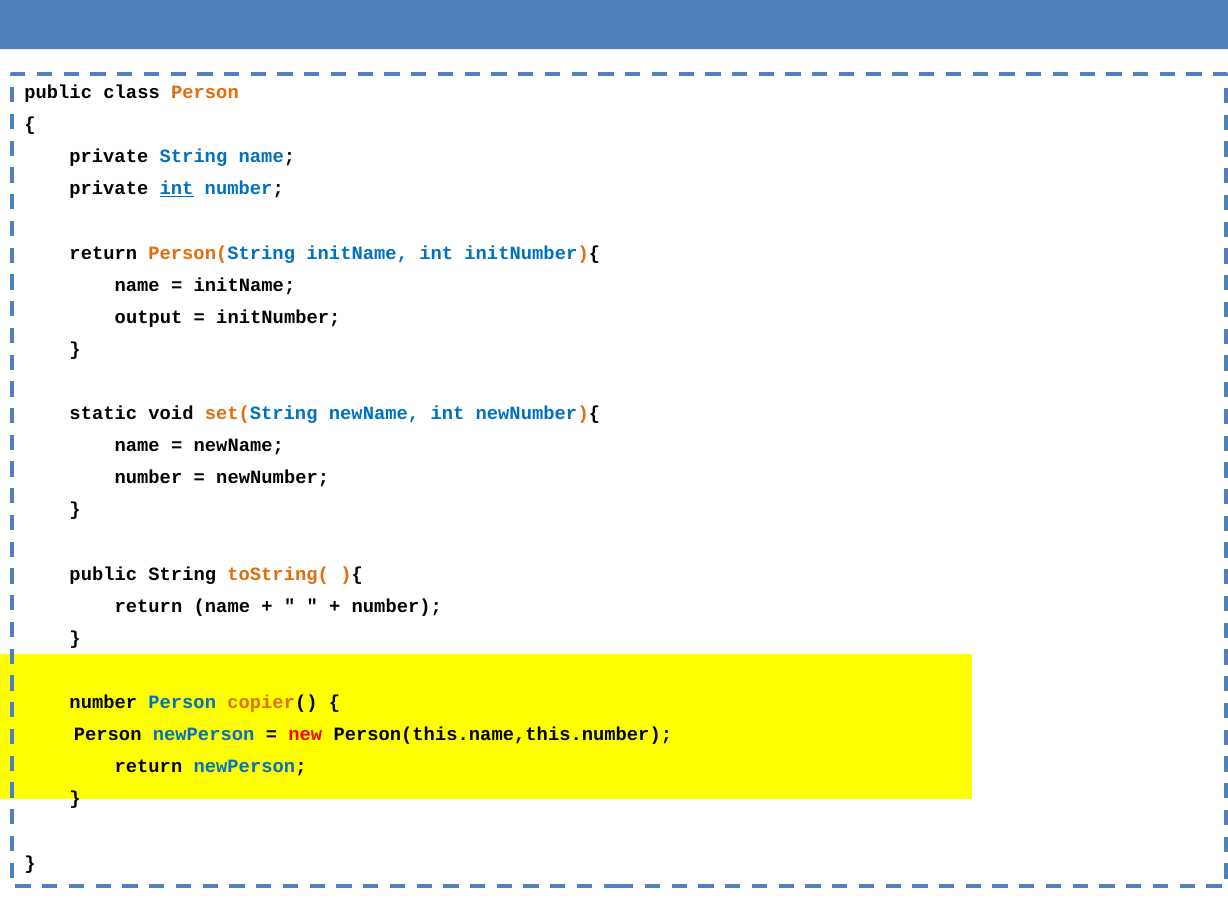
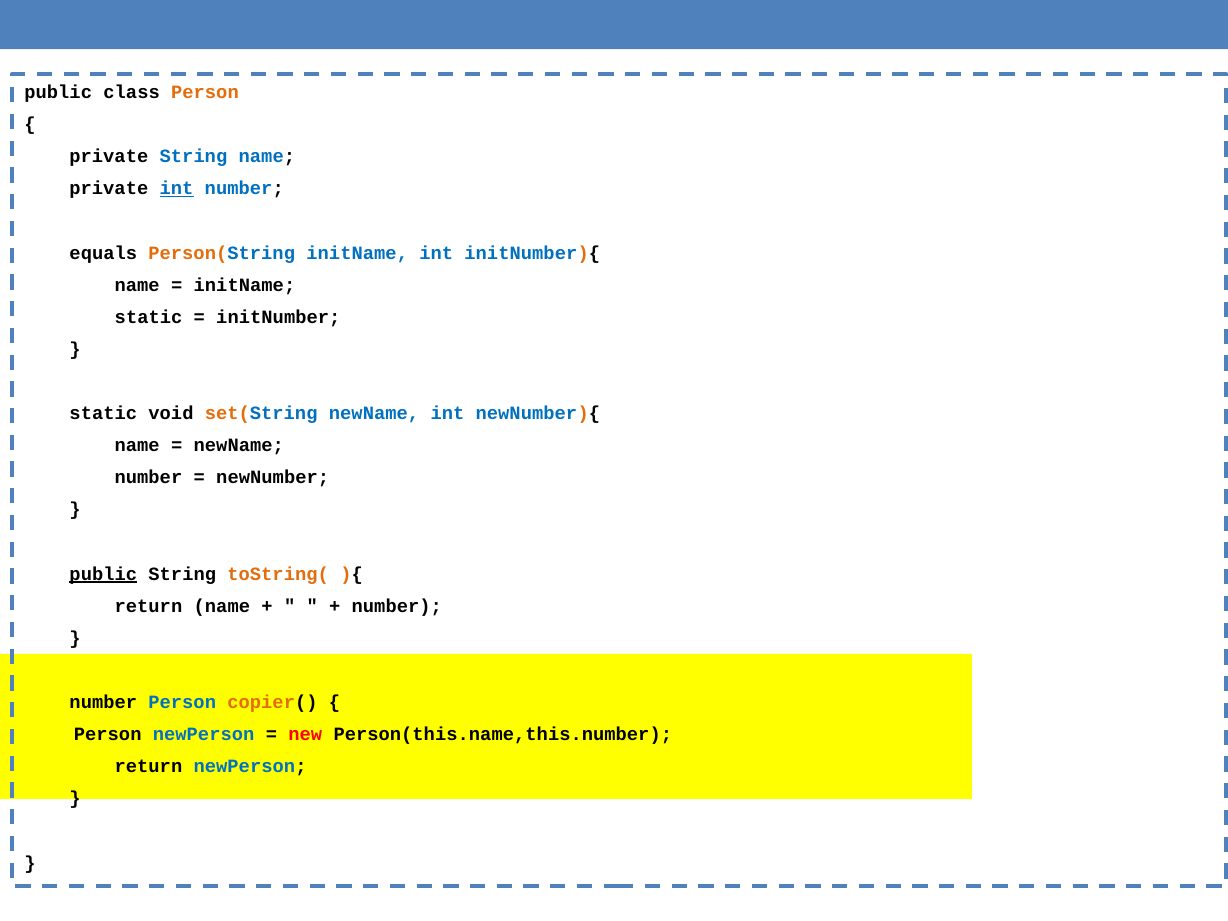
return: return -> equals (103, 253)
output: output -> static (149, 317)
public underline: none -> present (103, 574)
